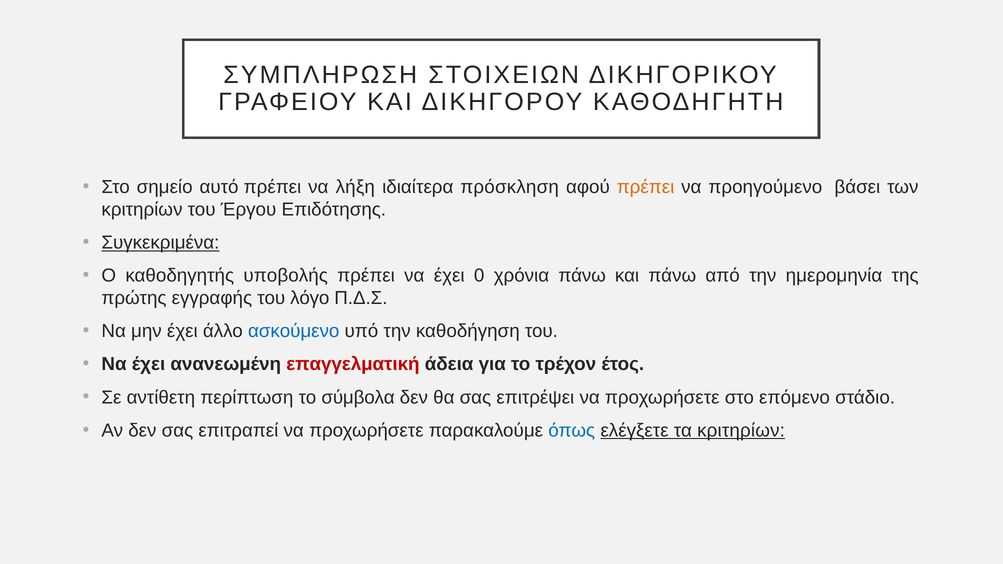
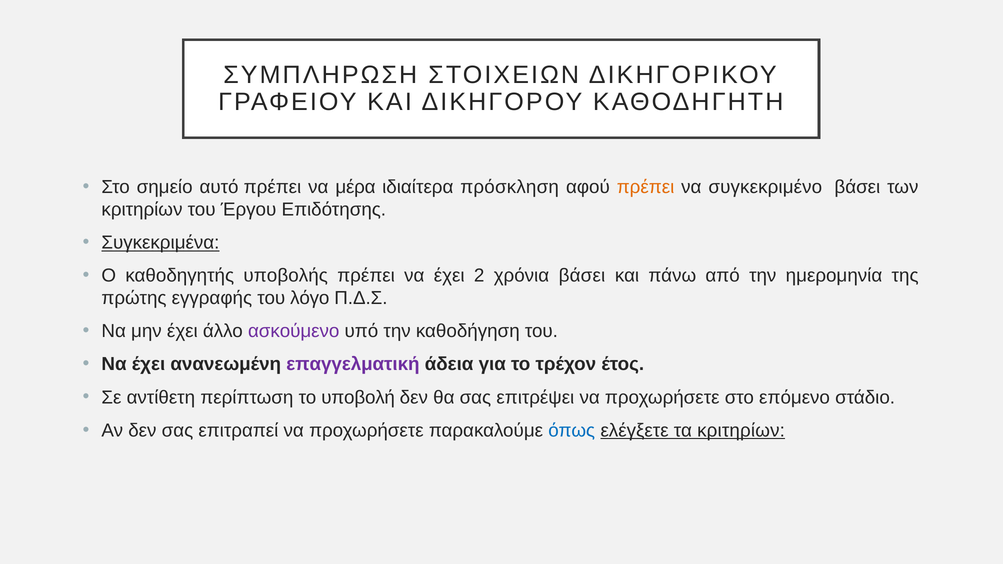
λήξη: λήξη -> μέρα (355, 187)
προηγούμενο: προηγούμενο -> συγκεκριμένο (765, 187)
0: 0 -> 2 (479, 276)
χρόνια πάνω: πάνω -> βάσει (582, 276)
ασκούμενο colour: blue -> purple (294, 331)
επαγγελματική colour: red -> purple (353, 364)
σύμβολα: σύμβολα -> υποβολή (358, 397)
